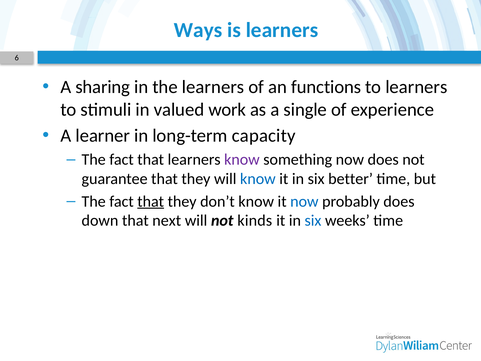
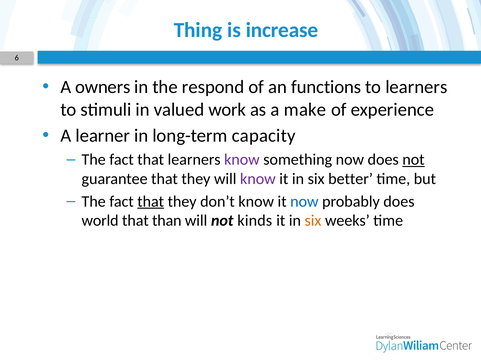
Ways: Ways -> Thing (198, 30)
is learners: learners -> increase (282, 30)
sharing: sharing -> owners (103, 87)
the learners: learners -> respond (213, 87)
single: single -> make (305, 110)
not underline: none -> present (414, 160)
know colour: blue -> purple (258, 179)
down: down -> world (100, 221)
next: next -> than (167, 221)
six colour: blue -> orange (313, 221)
